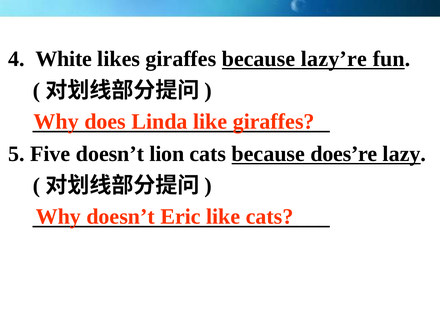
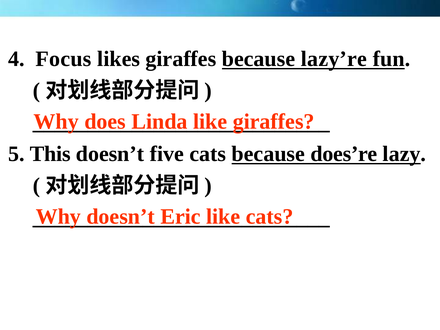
White: White -> Focus (64, 59)
Five: Five -> This (50, 154)
lion: lion -> five (167, 154)
